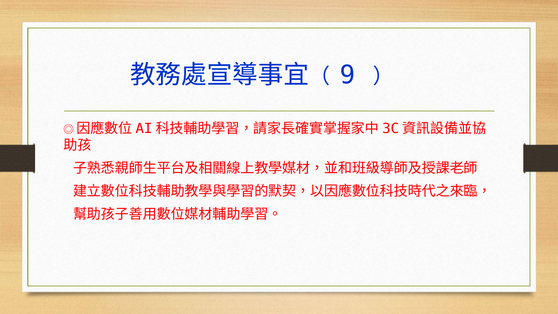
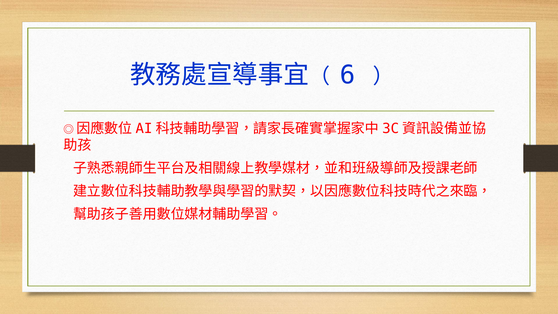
9: 9 -> 6 (348, 75)
